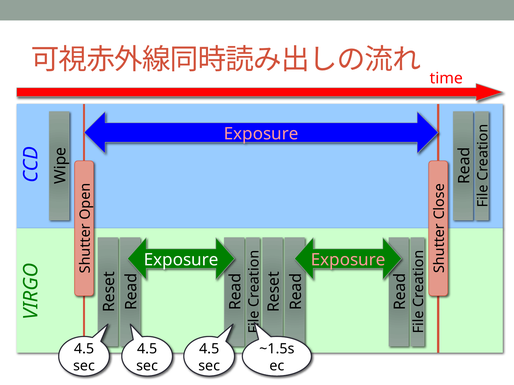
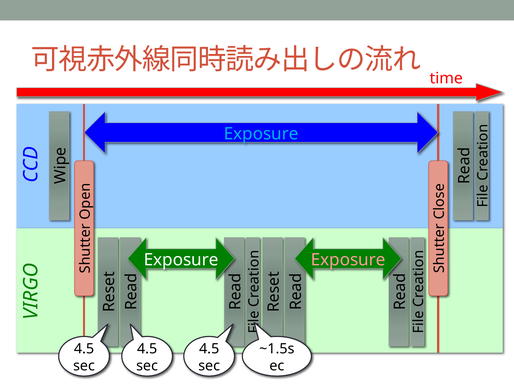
Exposure colour: pink -> light blue (261, 134)
